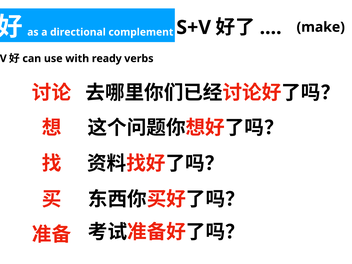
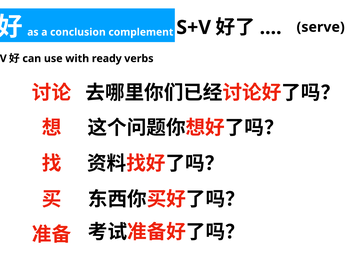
directional: directional -> conclusion (78, 32)
make: make -> serve (321, 27)
